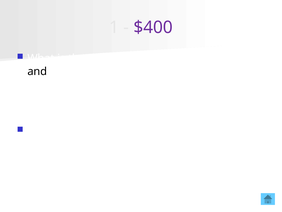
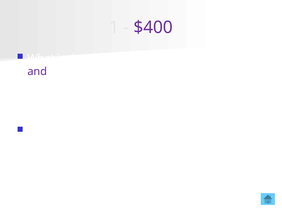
and colour: black -> purple (37, 71)
